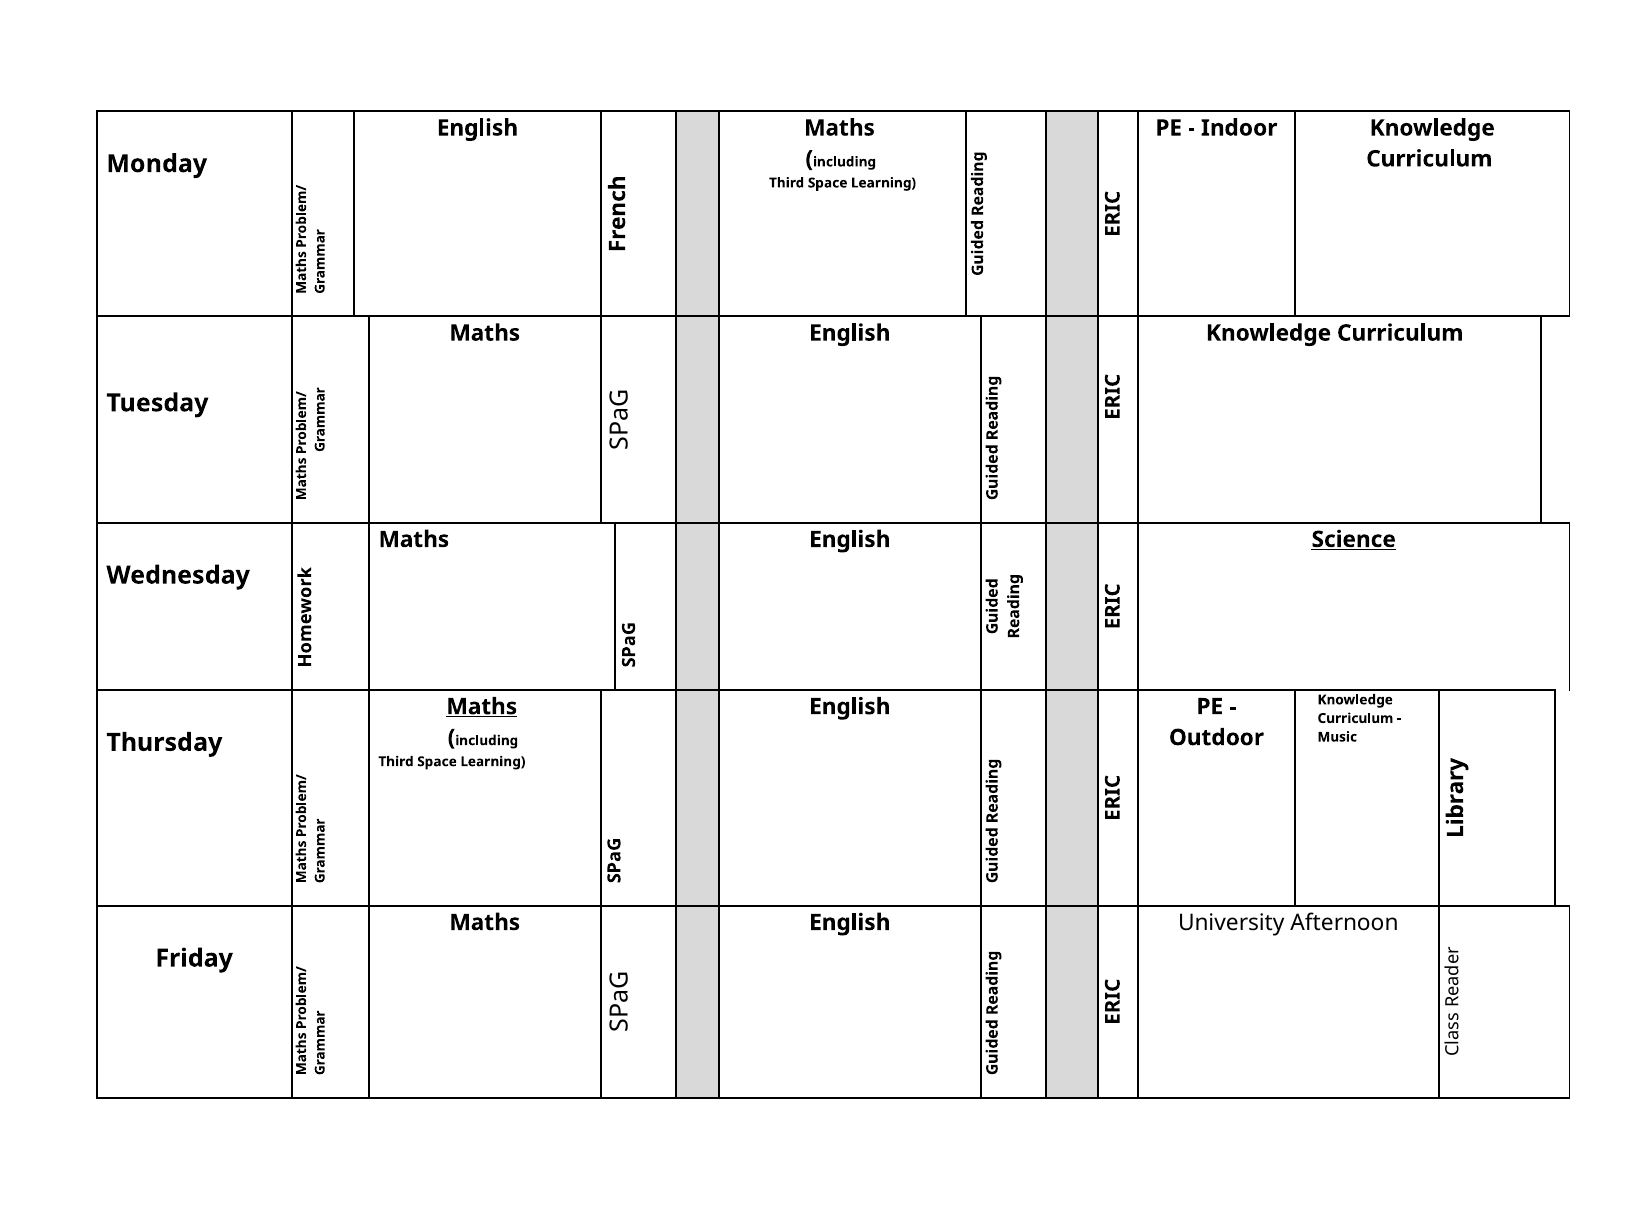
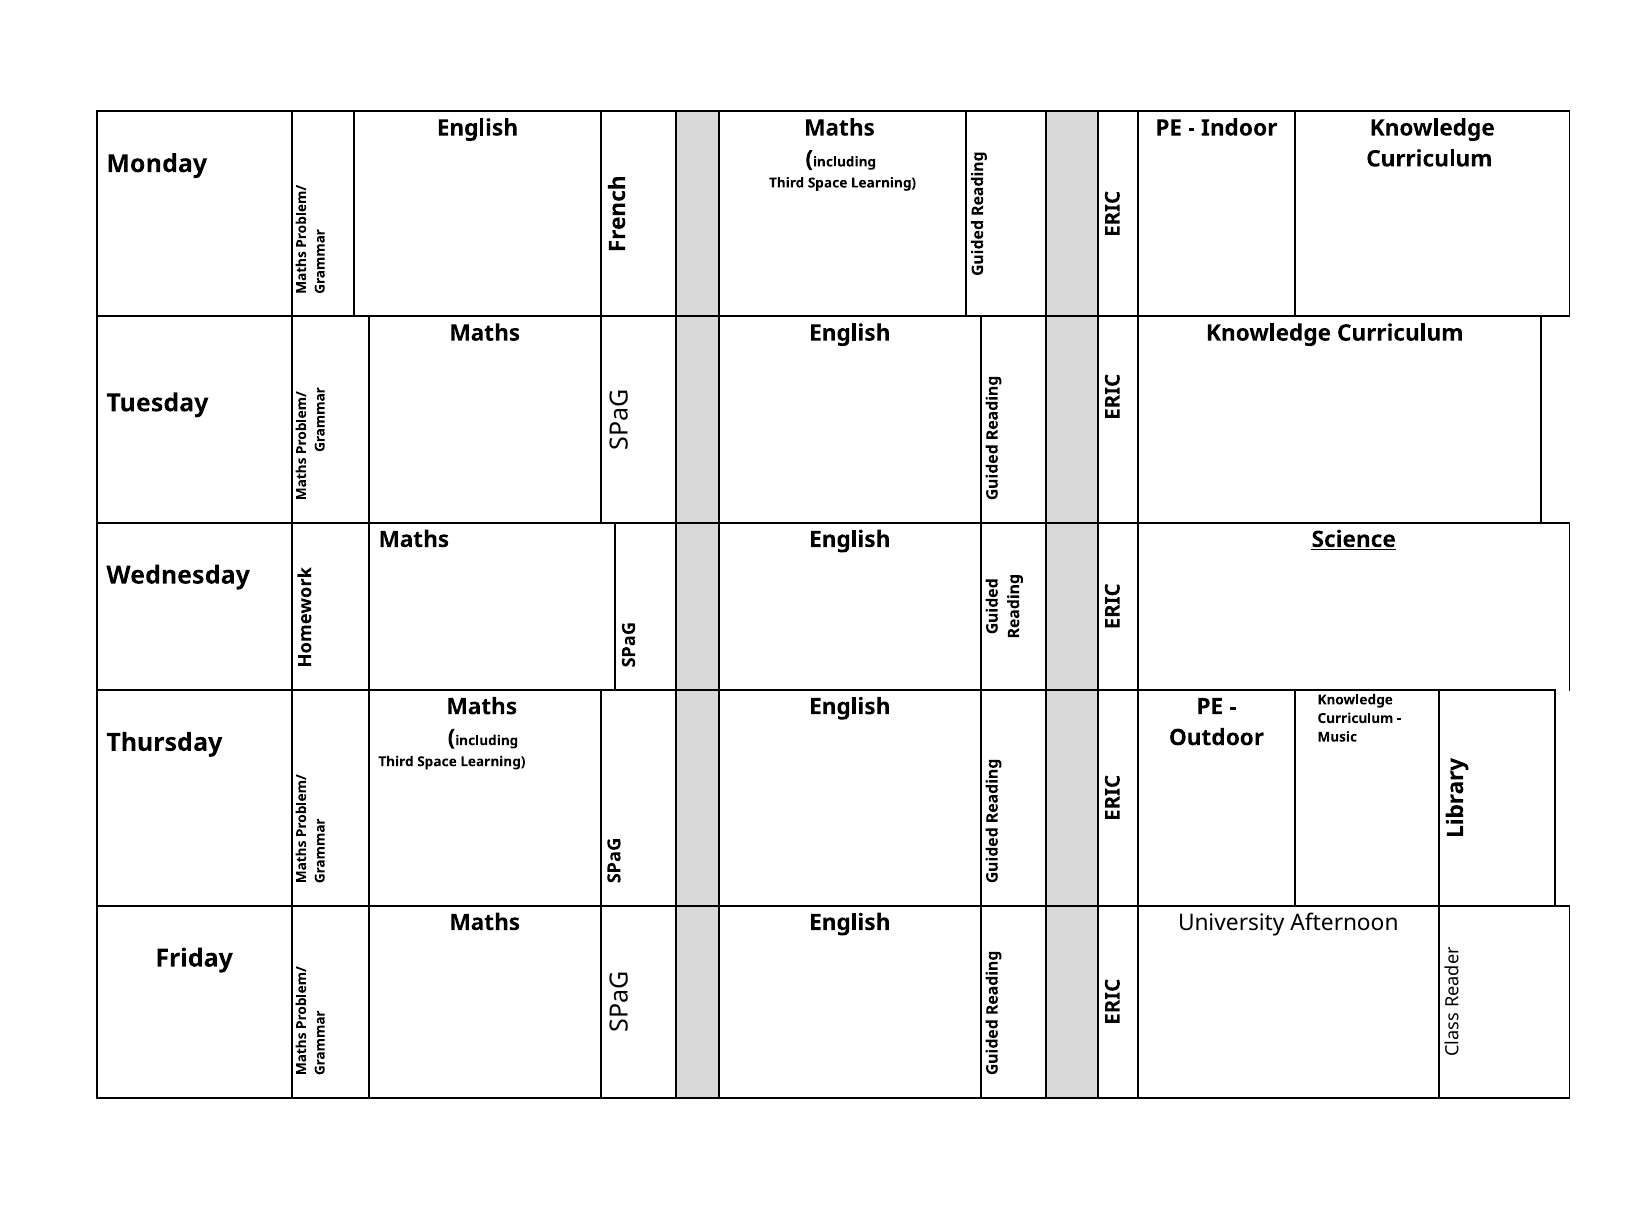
Maths underline: present -> none (482, 706)
